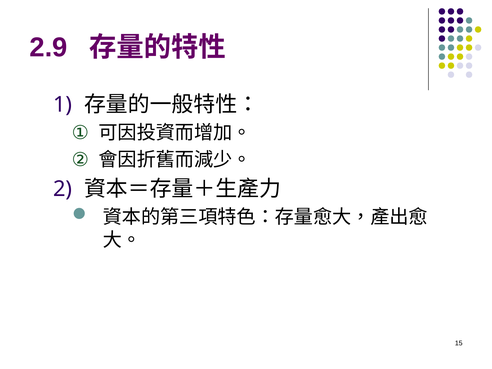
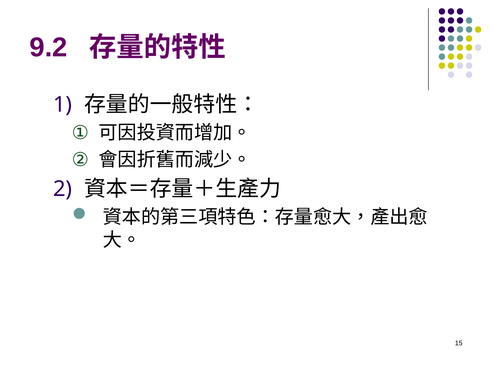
2.9: 2.9 -> 9.2 (48, 47)
